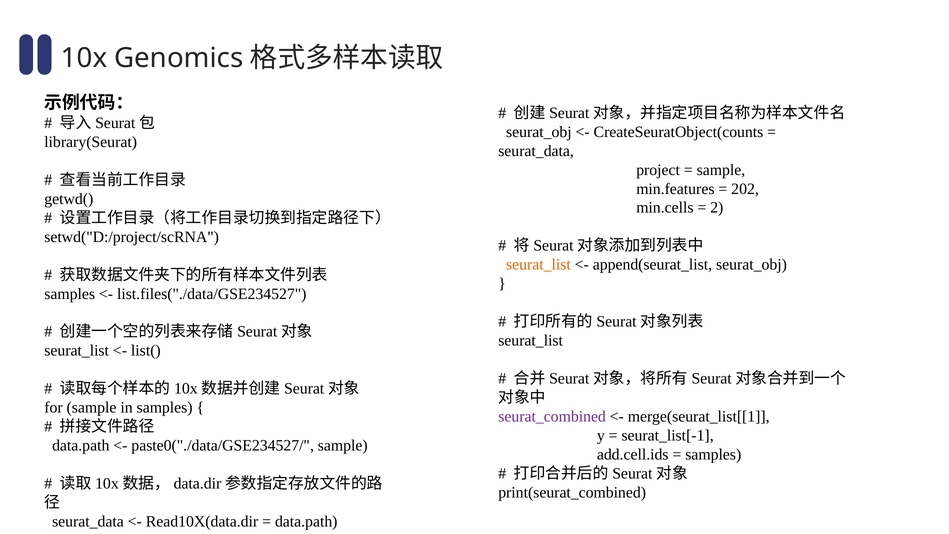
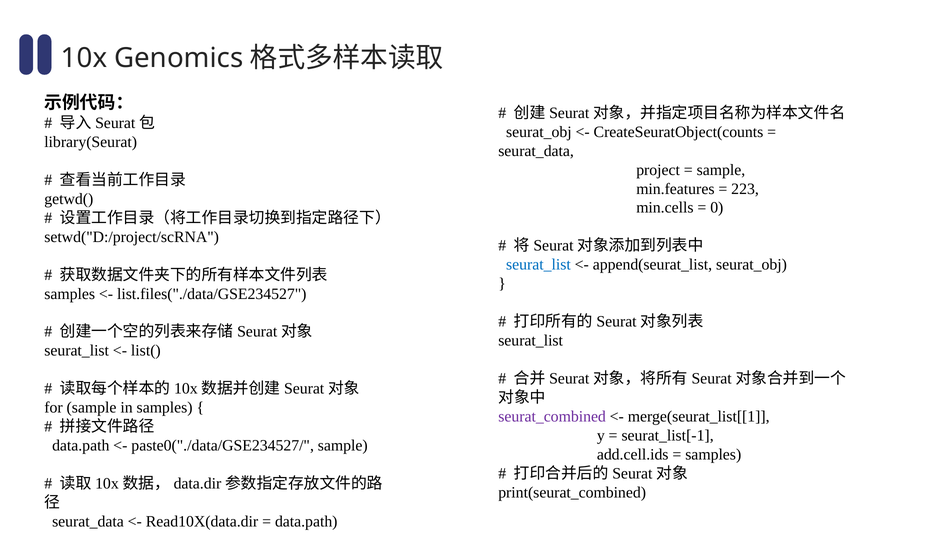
202: 202 -> 223 (745, 189)
2: 2 -> 0 (717, 208)
seurat_list colour: orange -> blue (538, 265)
